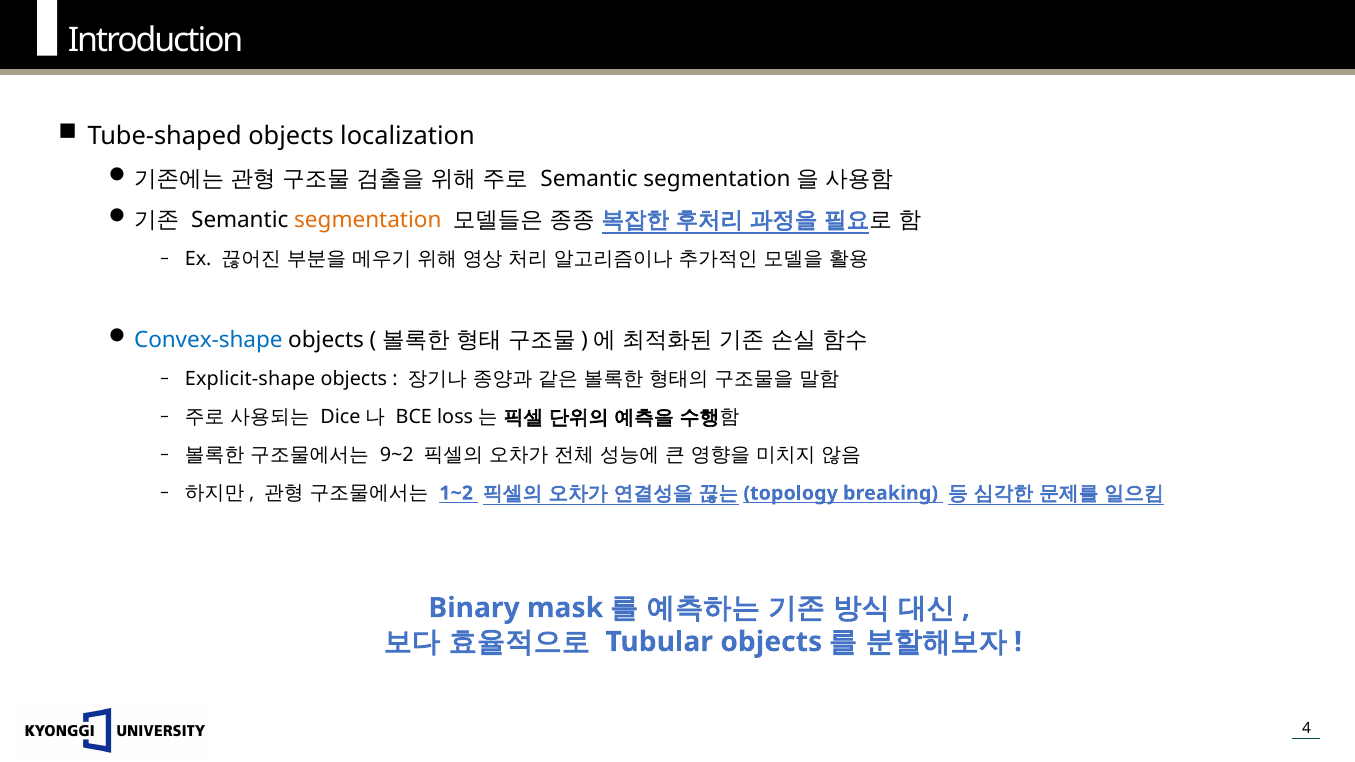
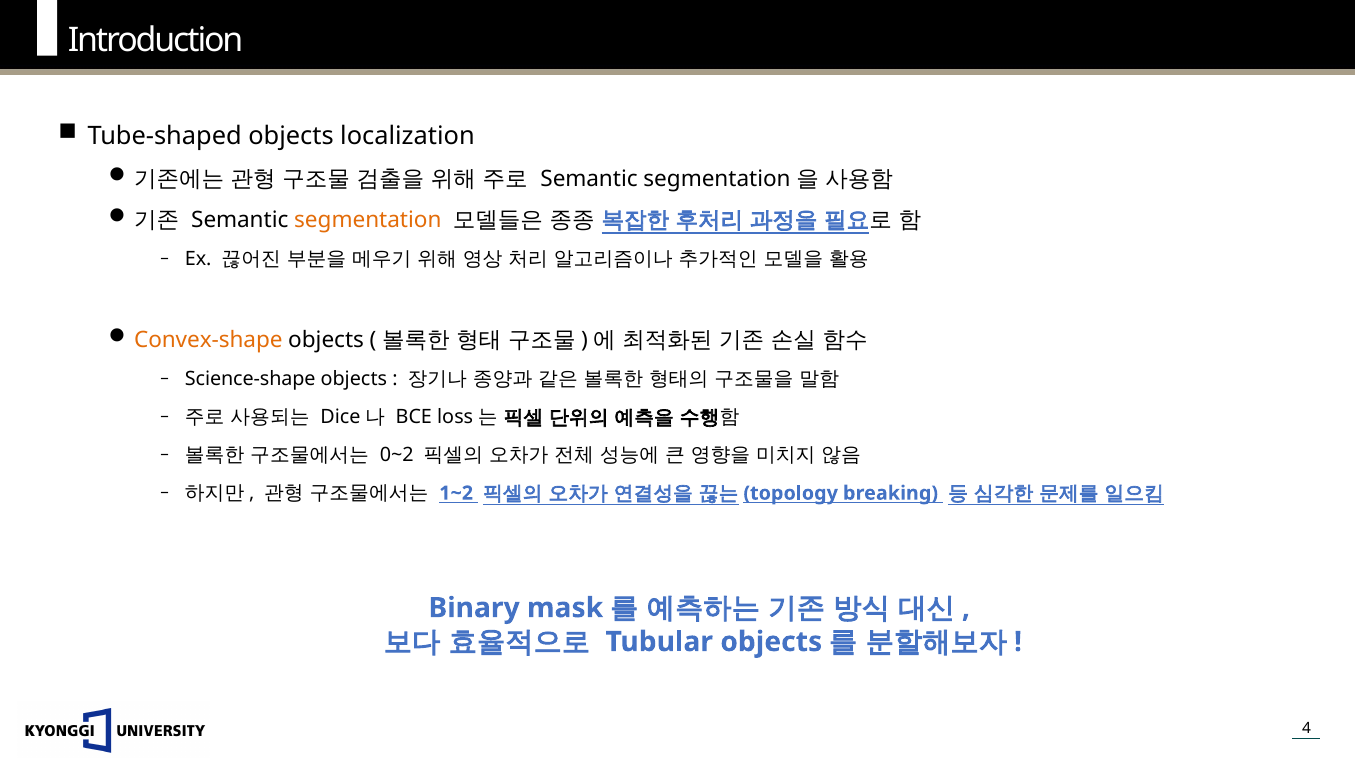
Convex-shape colour: blue -> orange (208, 340)
Explicit-shape: Explicit-shape -> Science-shape (250, 380)
9~2: 9~2 -> 0~2 (397, 455)
